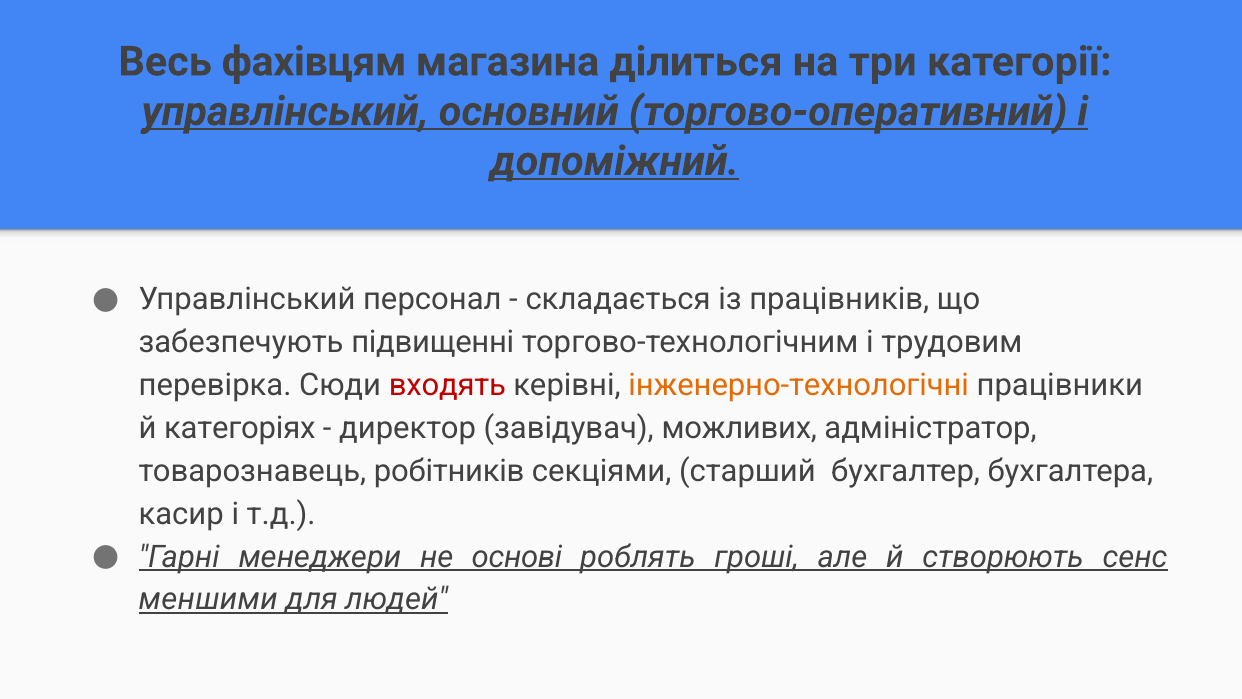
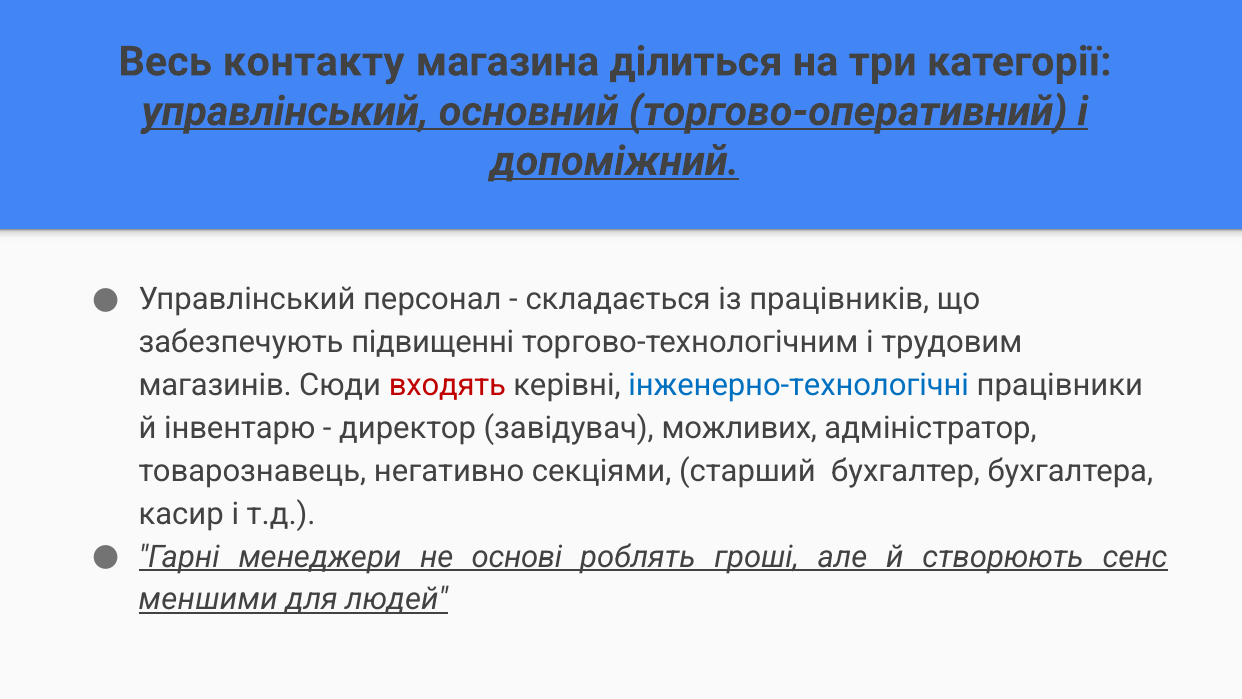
фахівцям: фахівцям -> контакту (314, 62)
перевірка: перевірка -> магазинів (215, 385)
інженерно-технологічні colour: orange -> blue (799, 385)
категоріях: категоріях -> інвентарю (240, 428)
робітників: робітників -> негативно (449, 471)
